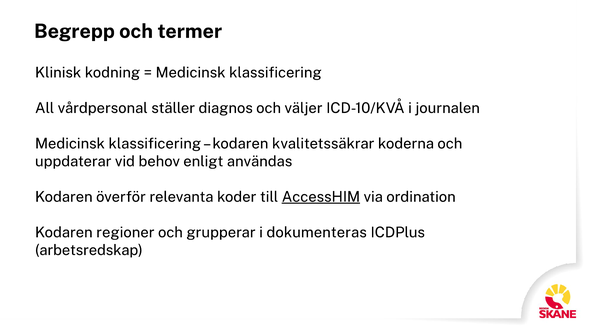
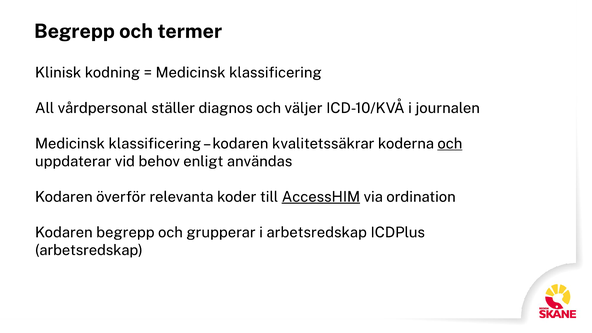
och underline: none -> present (450, 144)
Kodaren regioner: regioner -> begrepp (125, 232)
i dokumenteras: dokumenteras -> arbetsredskap (317, 232)
